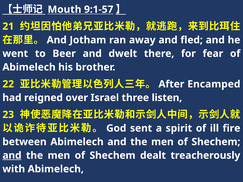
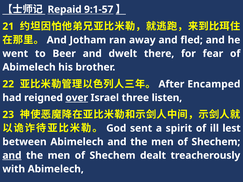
Mouth: Mouth -> Repaid (65, 9)
over underline: none -> present (77, 98)
fire: fire -> lest (232, 128)
